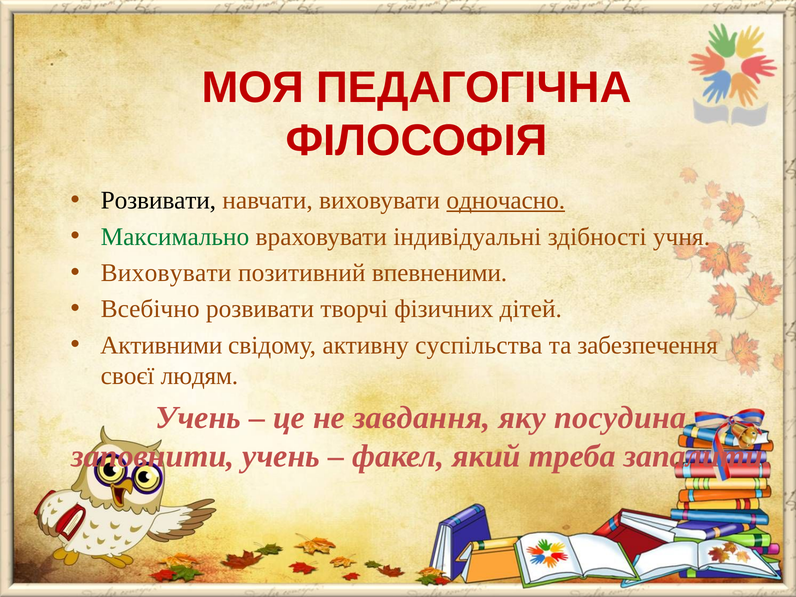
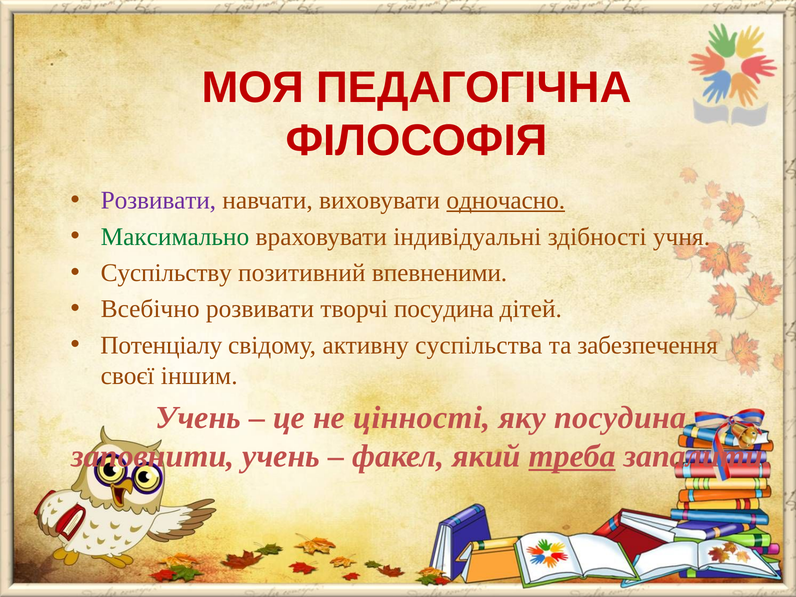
Розвивати colour: black -> purple (158, 200)
Виховувати: Виховувати -> Суспільству (166, 273)
творчі фізичних: фізичних -> посудина (444, 309)
Активними: Активними -> Потенціалу (161, 345)
людям: людям -> іншим (199, 376)
завдання: завдання -> цінності (422, 418)
треба underline: none -> present (572, 456)
